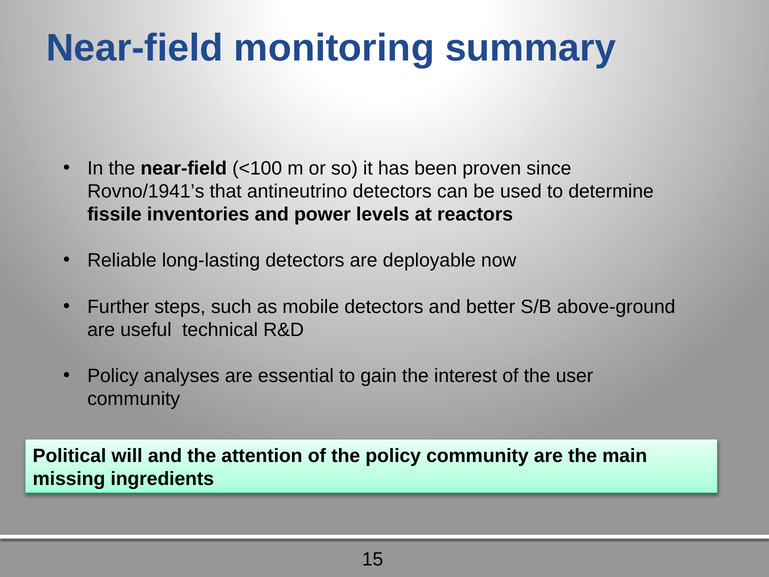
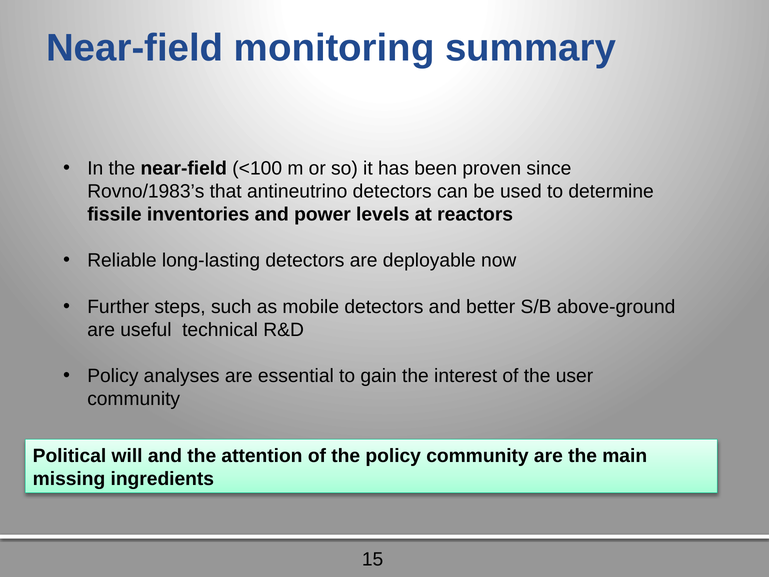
Rovno/1941’s: Rovno/1941’s -> Rovno/1983’s (146, 191)
